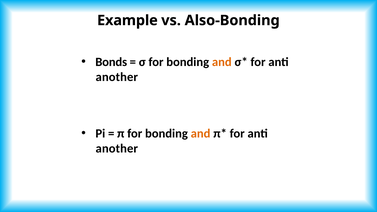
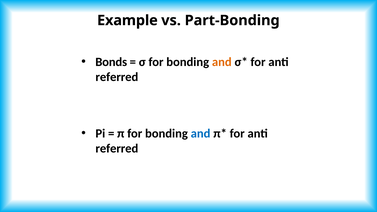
Also-Bonding: Also-Bonding -> Part-Bonding (232, 20)
another: another -> referred (117, 77)
and colour: orange -> blue (201, 134)
another: another -> referred (117, 149)
